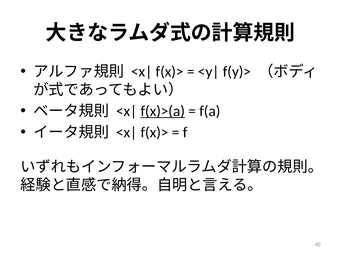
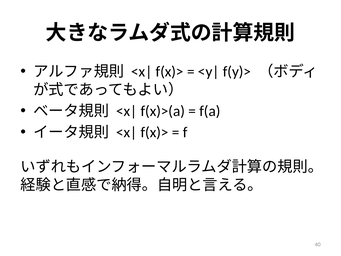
f(x)>(a underline: present -> none (163, 111)
